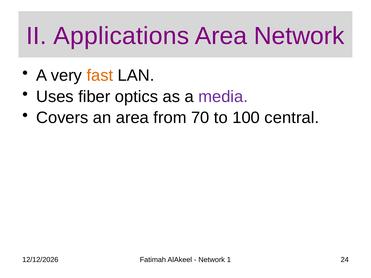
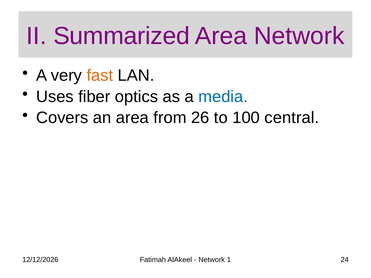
Applications: Applications -> Summarized (122, 36)
media colour: purple -> blue (223, 97)
70: 70 -> 26 (200, 118)
